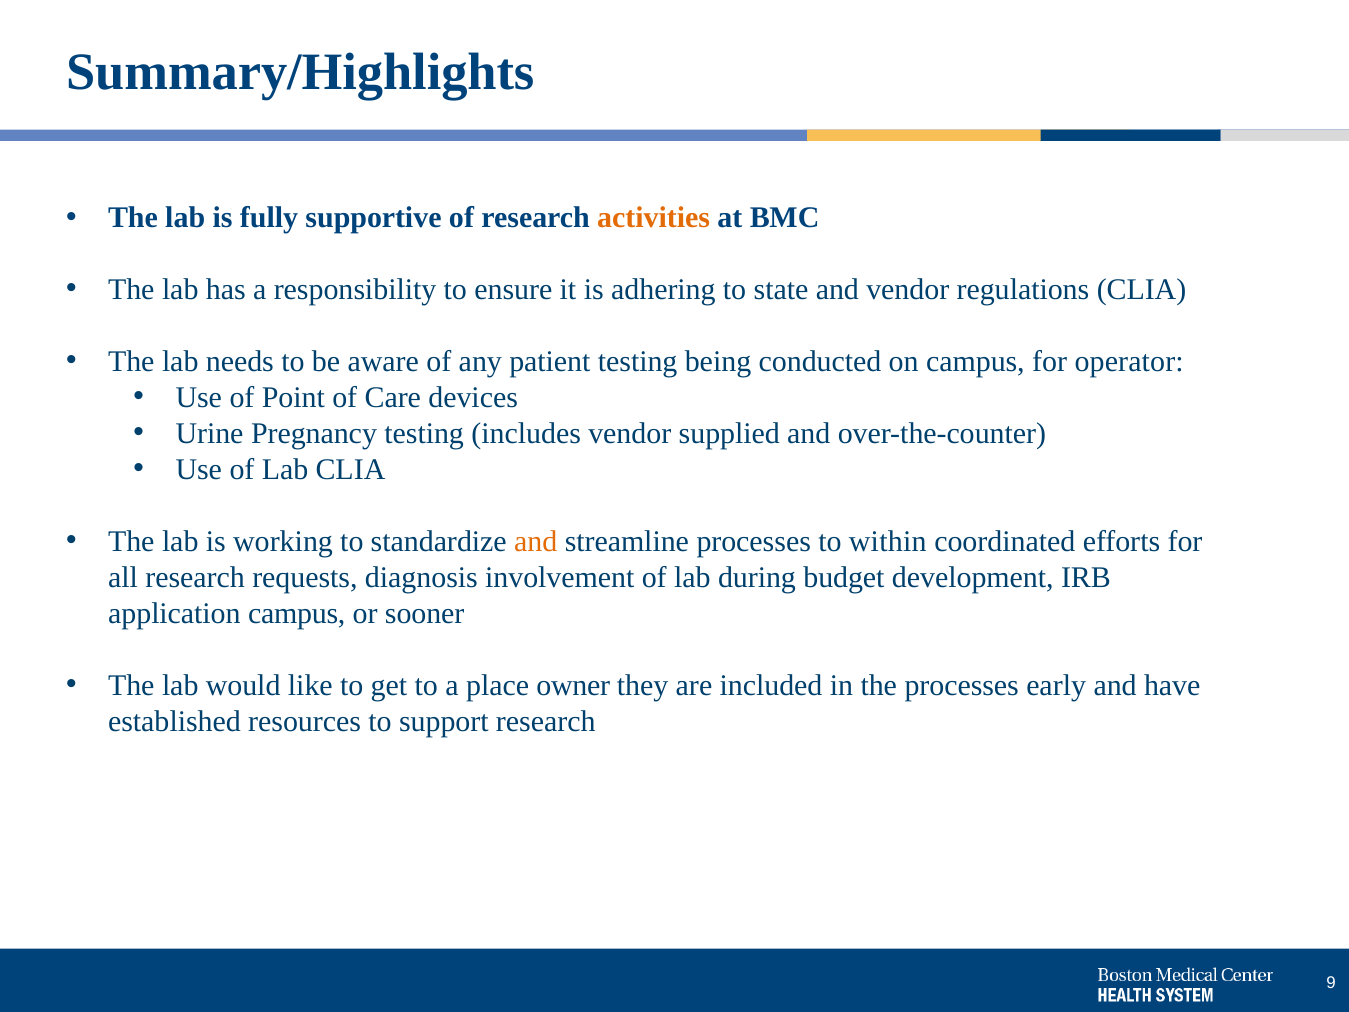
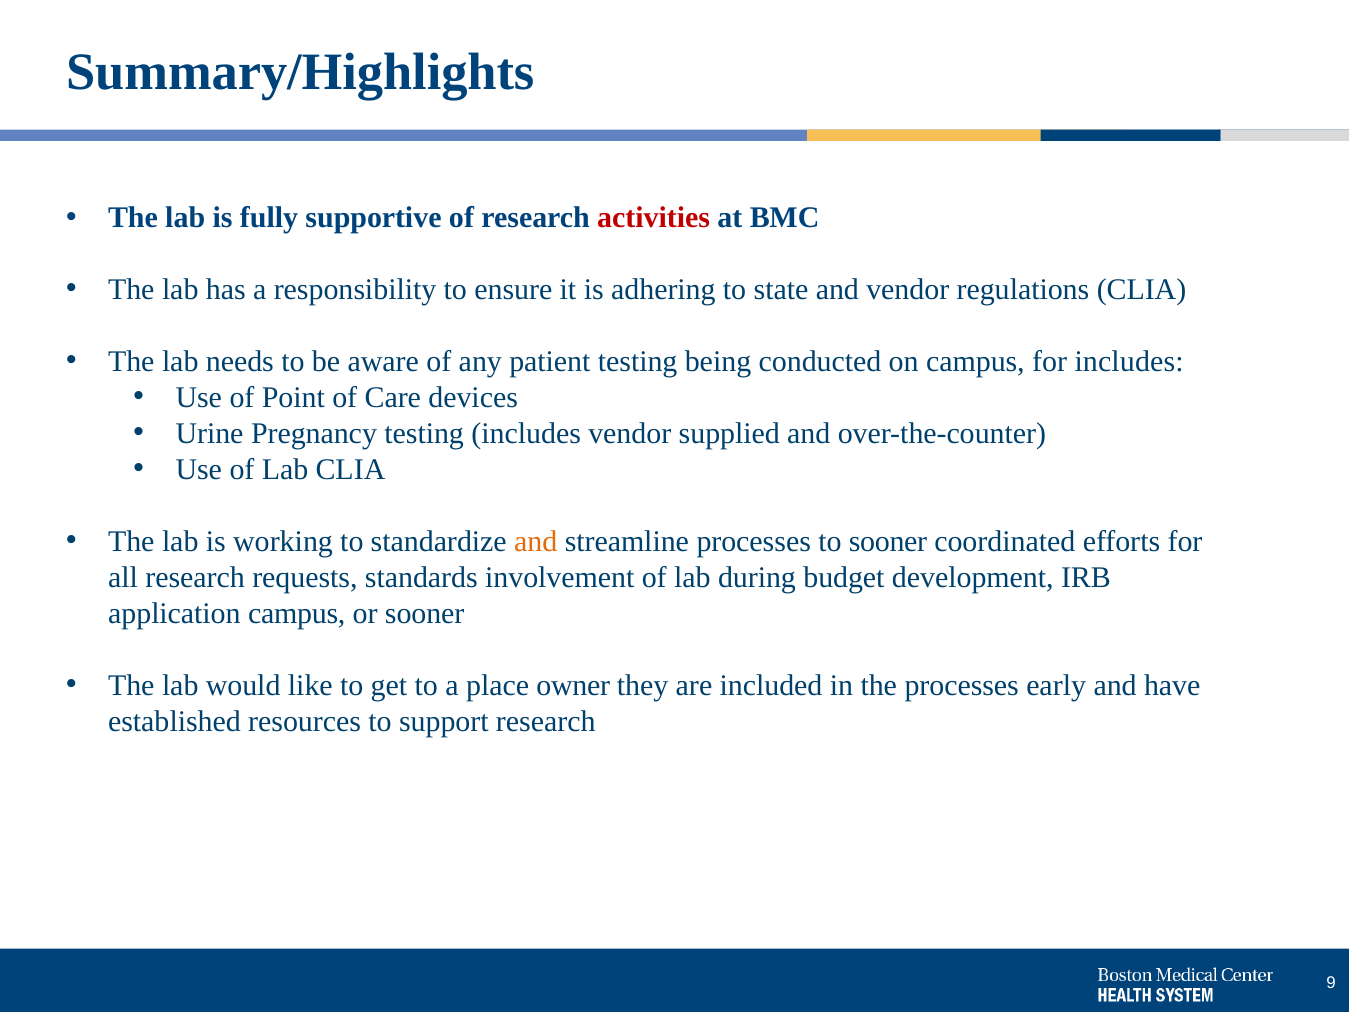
activities colour: orange -> red (654, 218)
for operator: operator -> includes (1129, 362)
to within: within -> sooner (888, 541)
diagnosis: diagnosis -> standards (421, 577)
